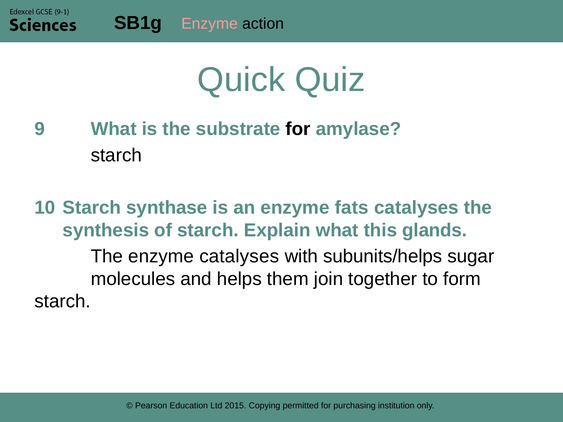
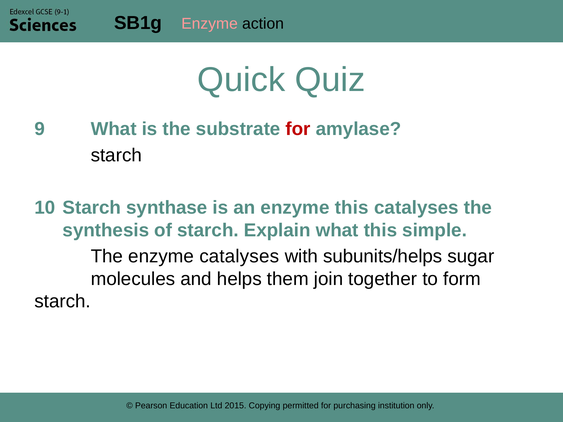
for colour: black -> red (298, 129)
enzyme fats: fats -> this (352, 208)
glands: glands -> simple (435, 230)
